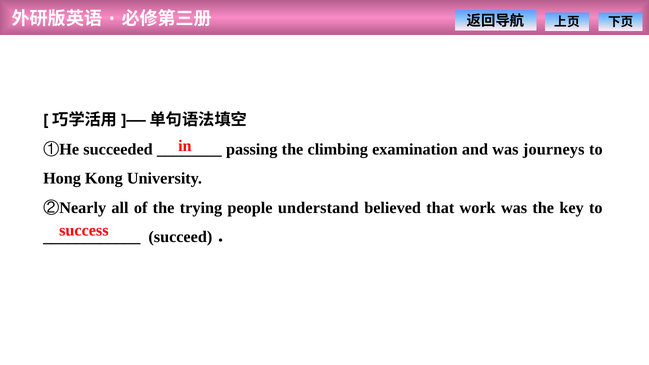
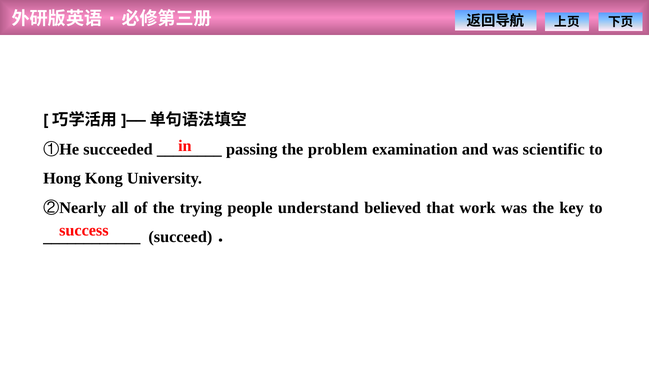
climbing: climbing -> problem (338, 149)
journeys: journeys -> scientific (554, 149)
